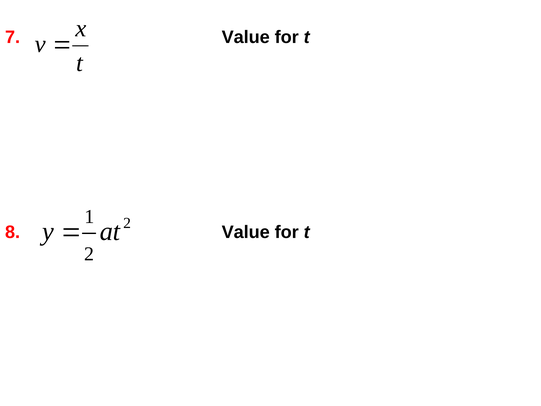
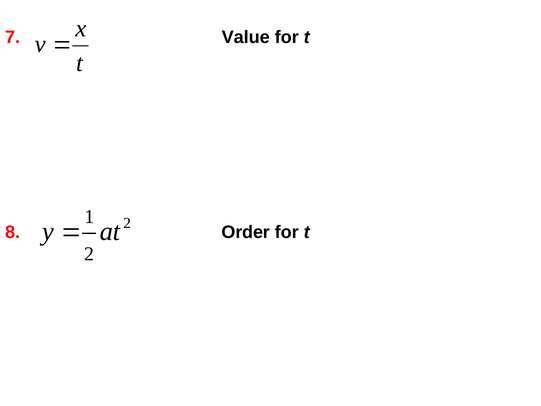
8 Value: Value -> Order (246, 232)
